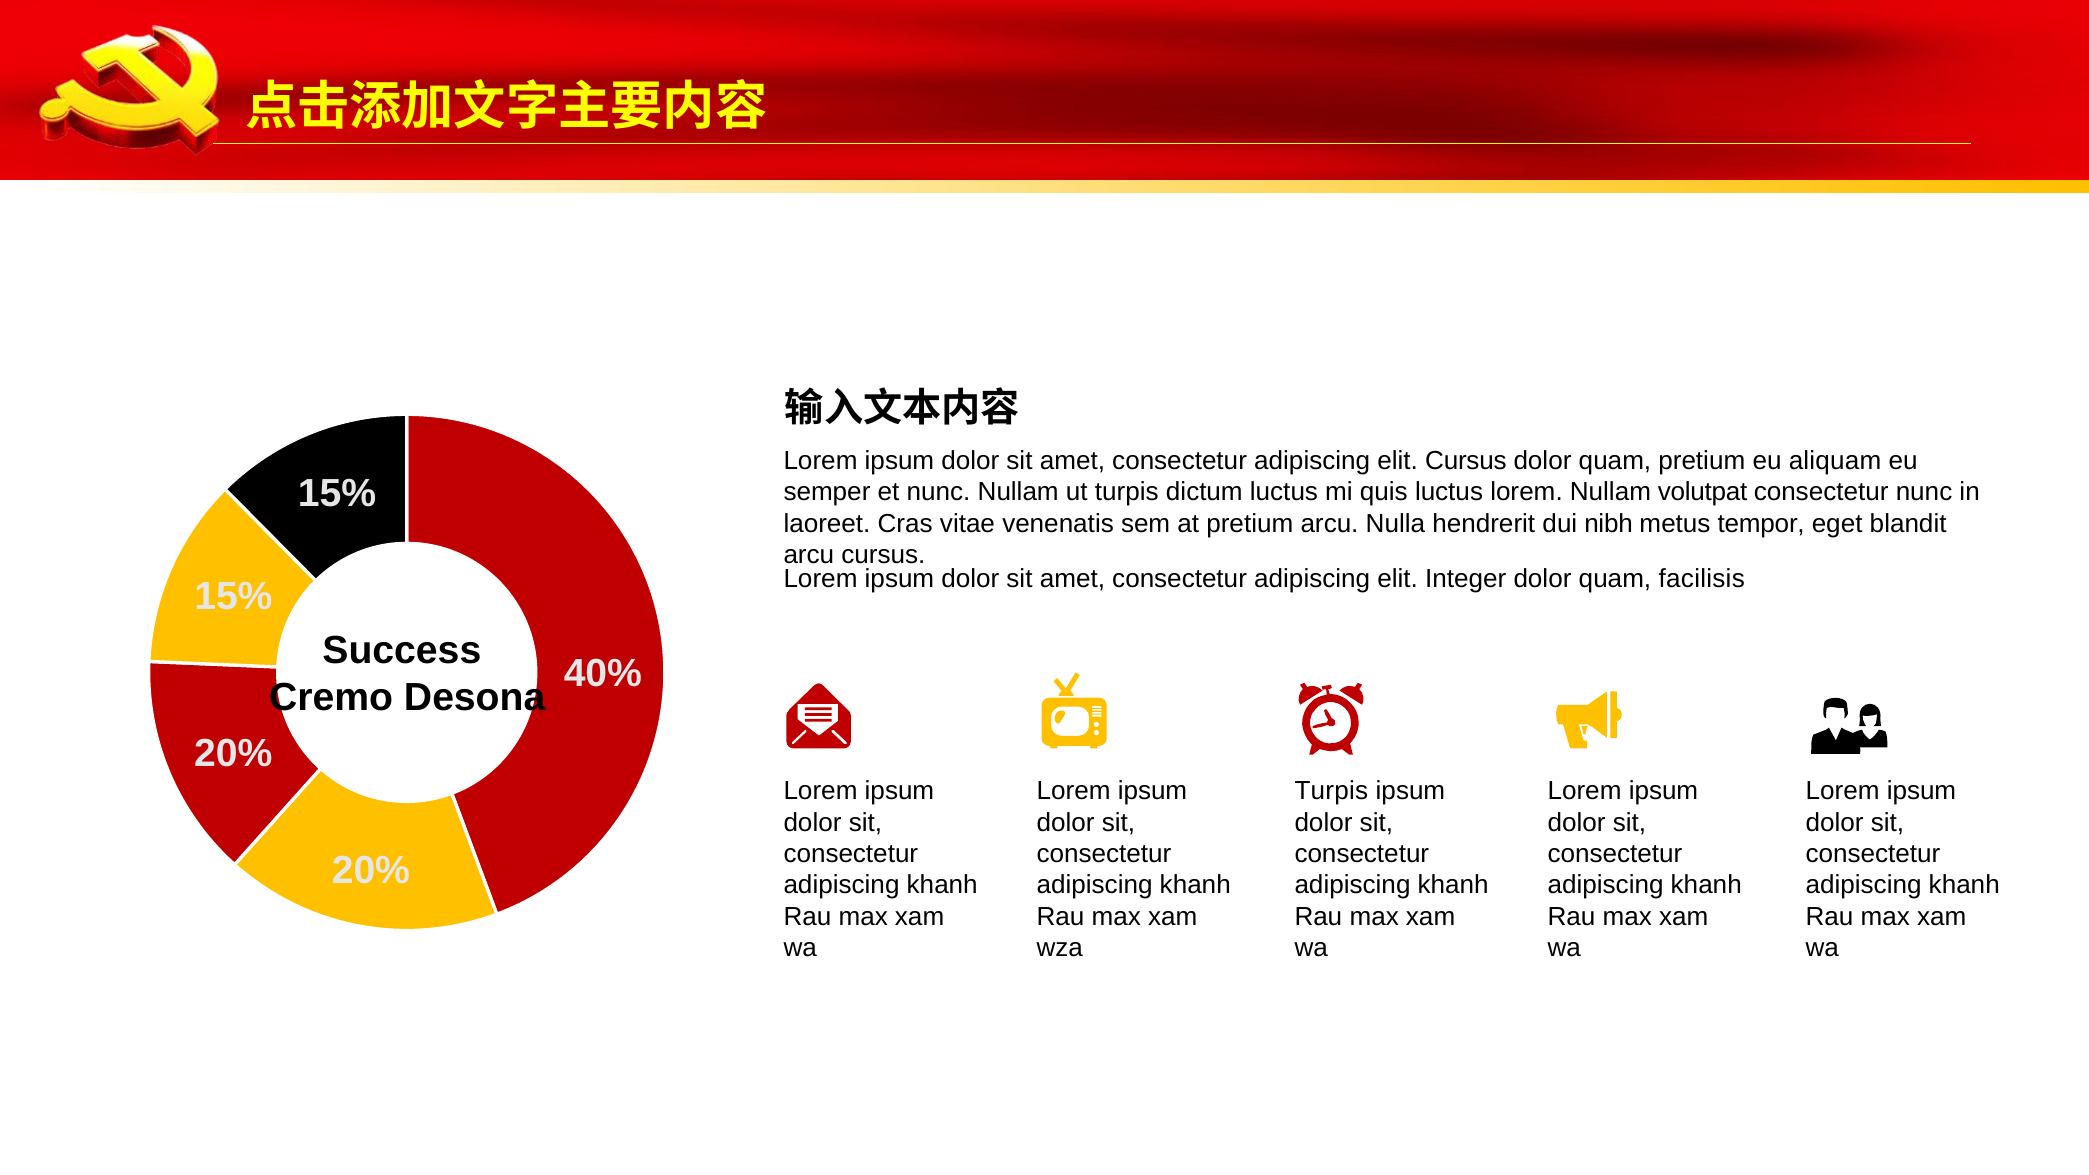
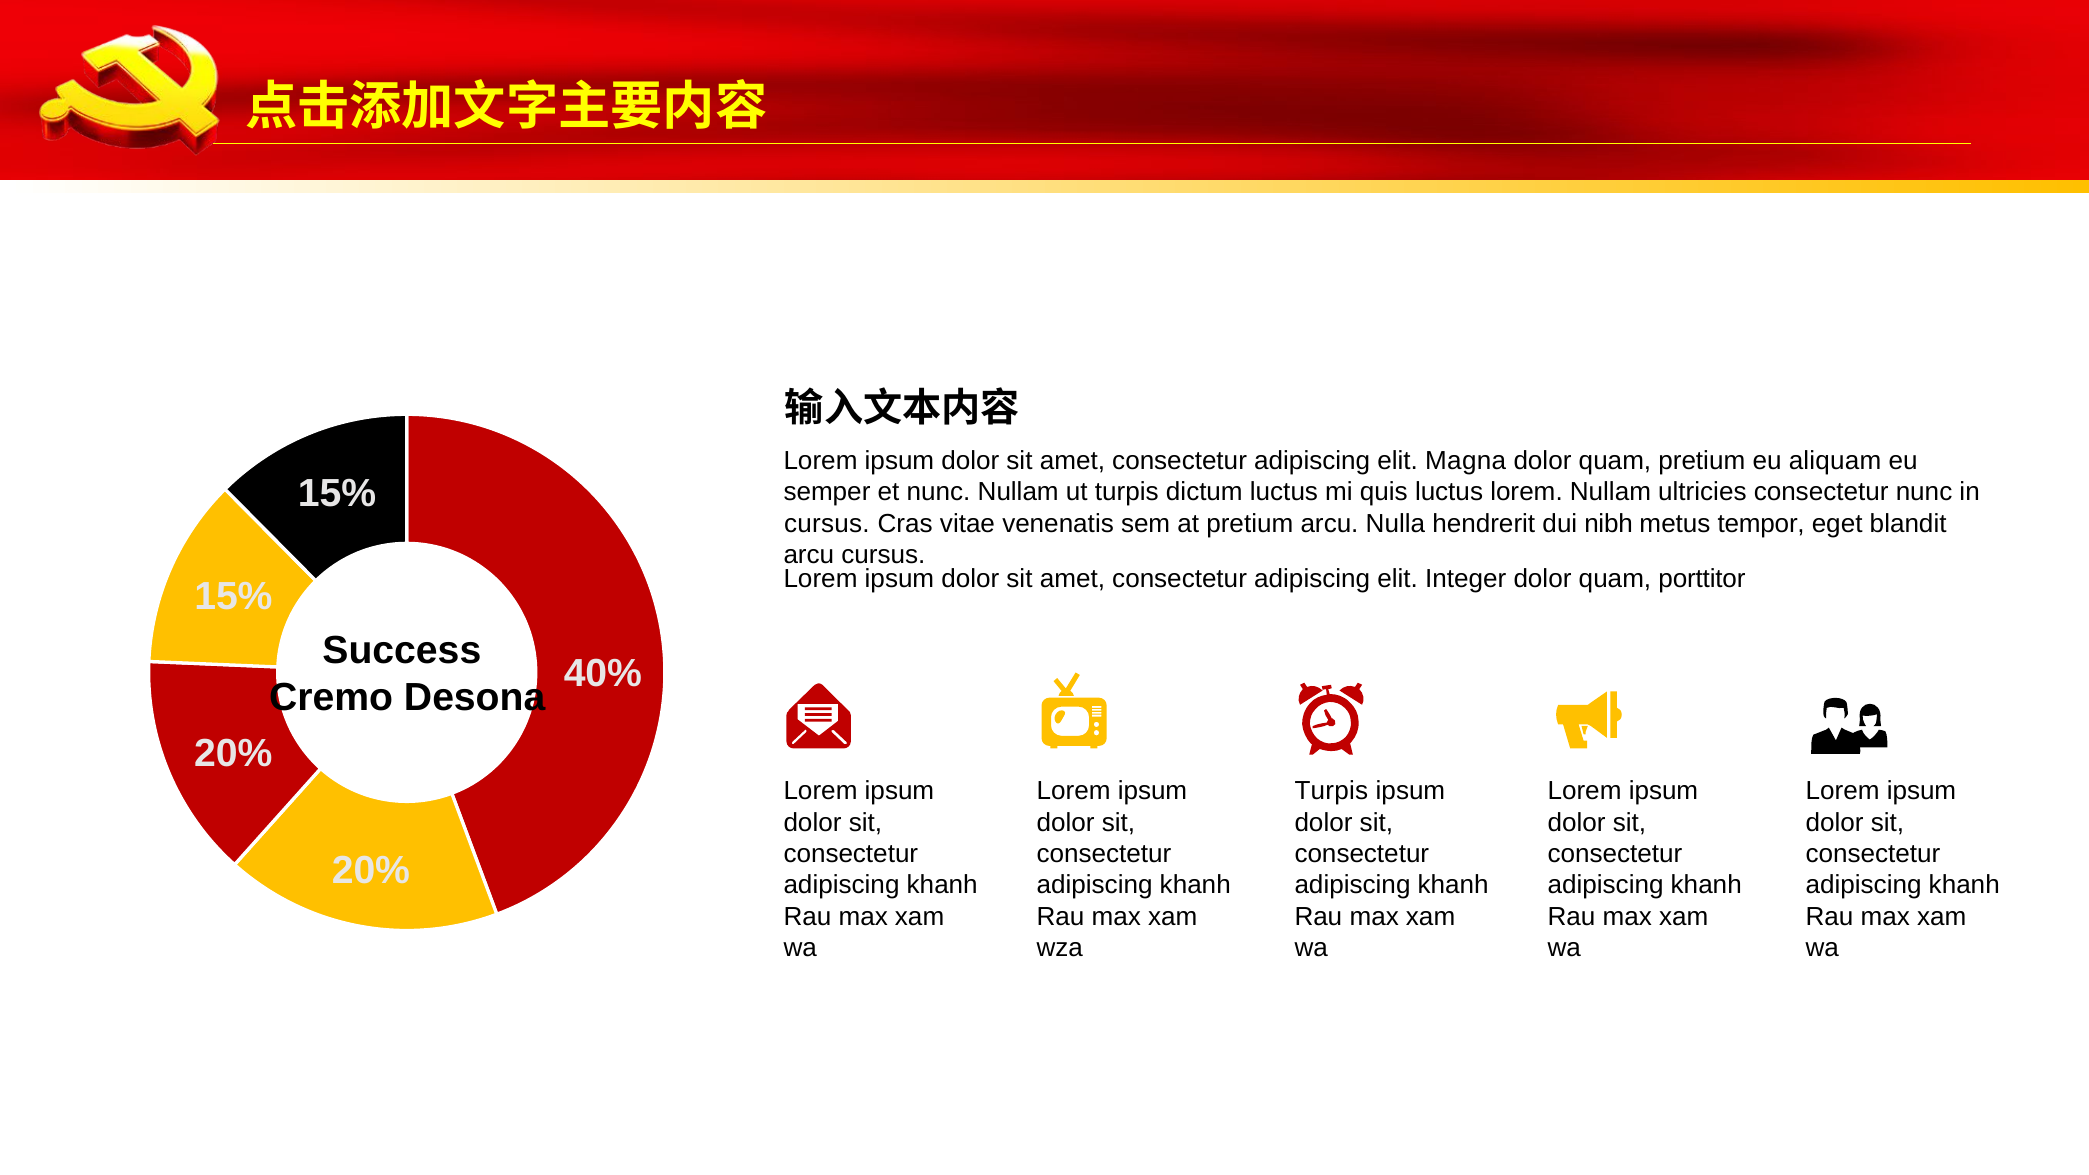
elit Cursus: Cursus -> Magna (1466, 461)
volutpat: volutpat -> ultricies (1702, 492)
laoreet: laoreet -> cursus (827, 524)
facilisis: facilisis -> porttitor (1702, 579)
